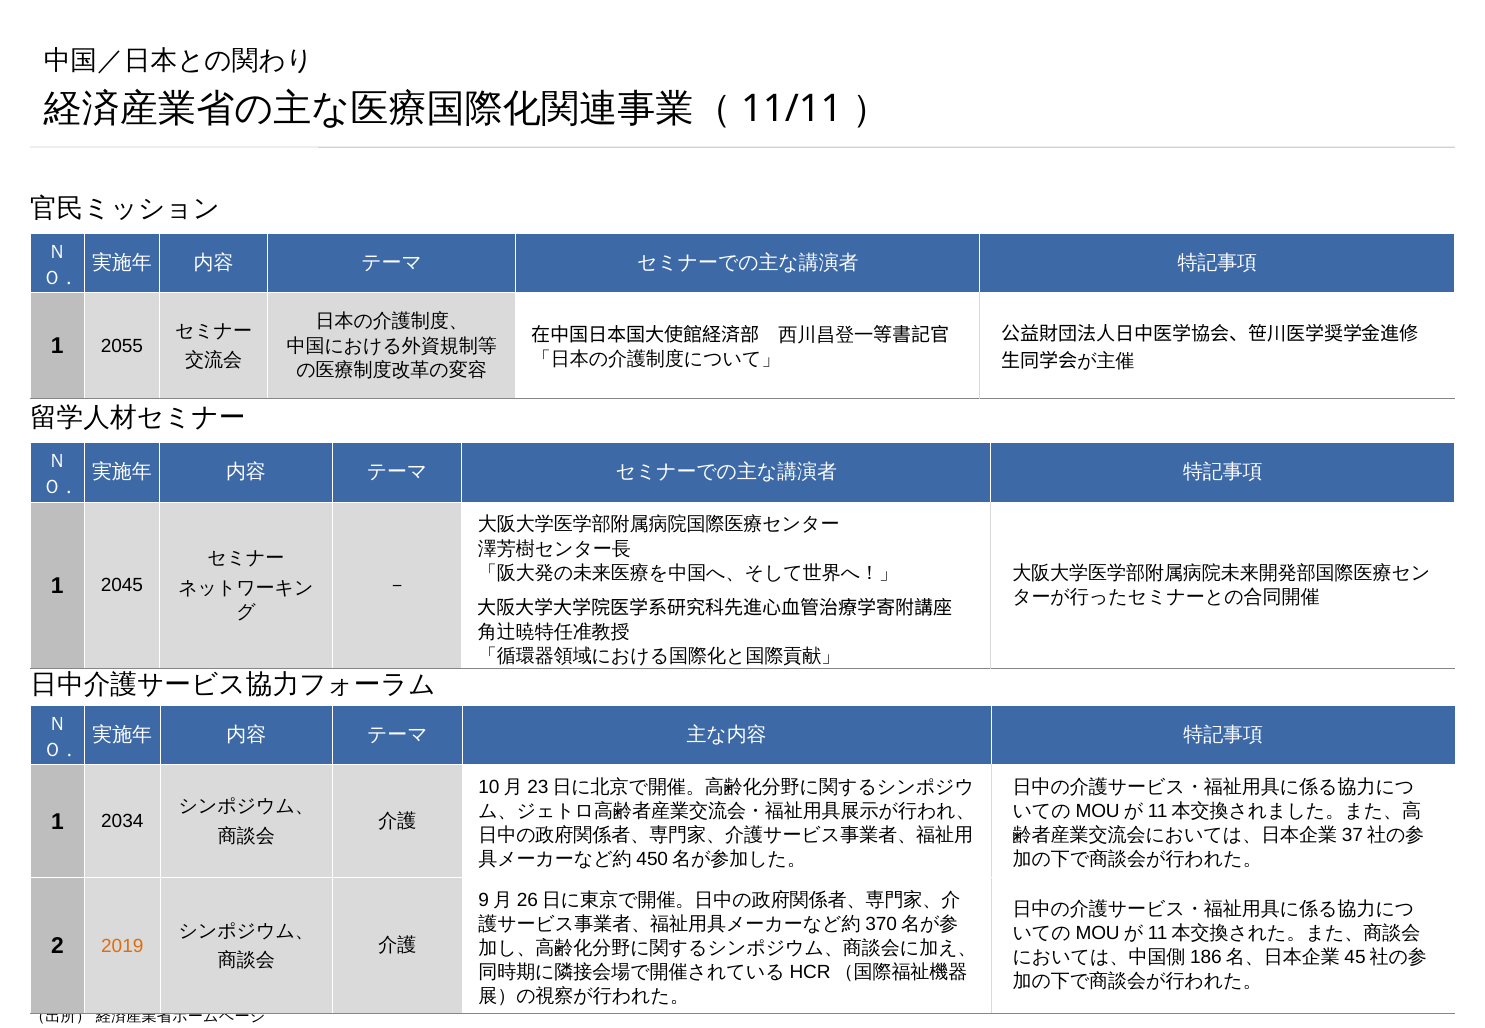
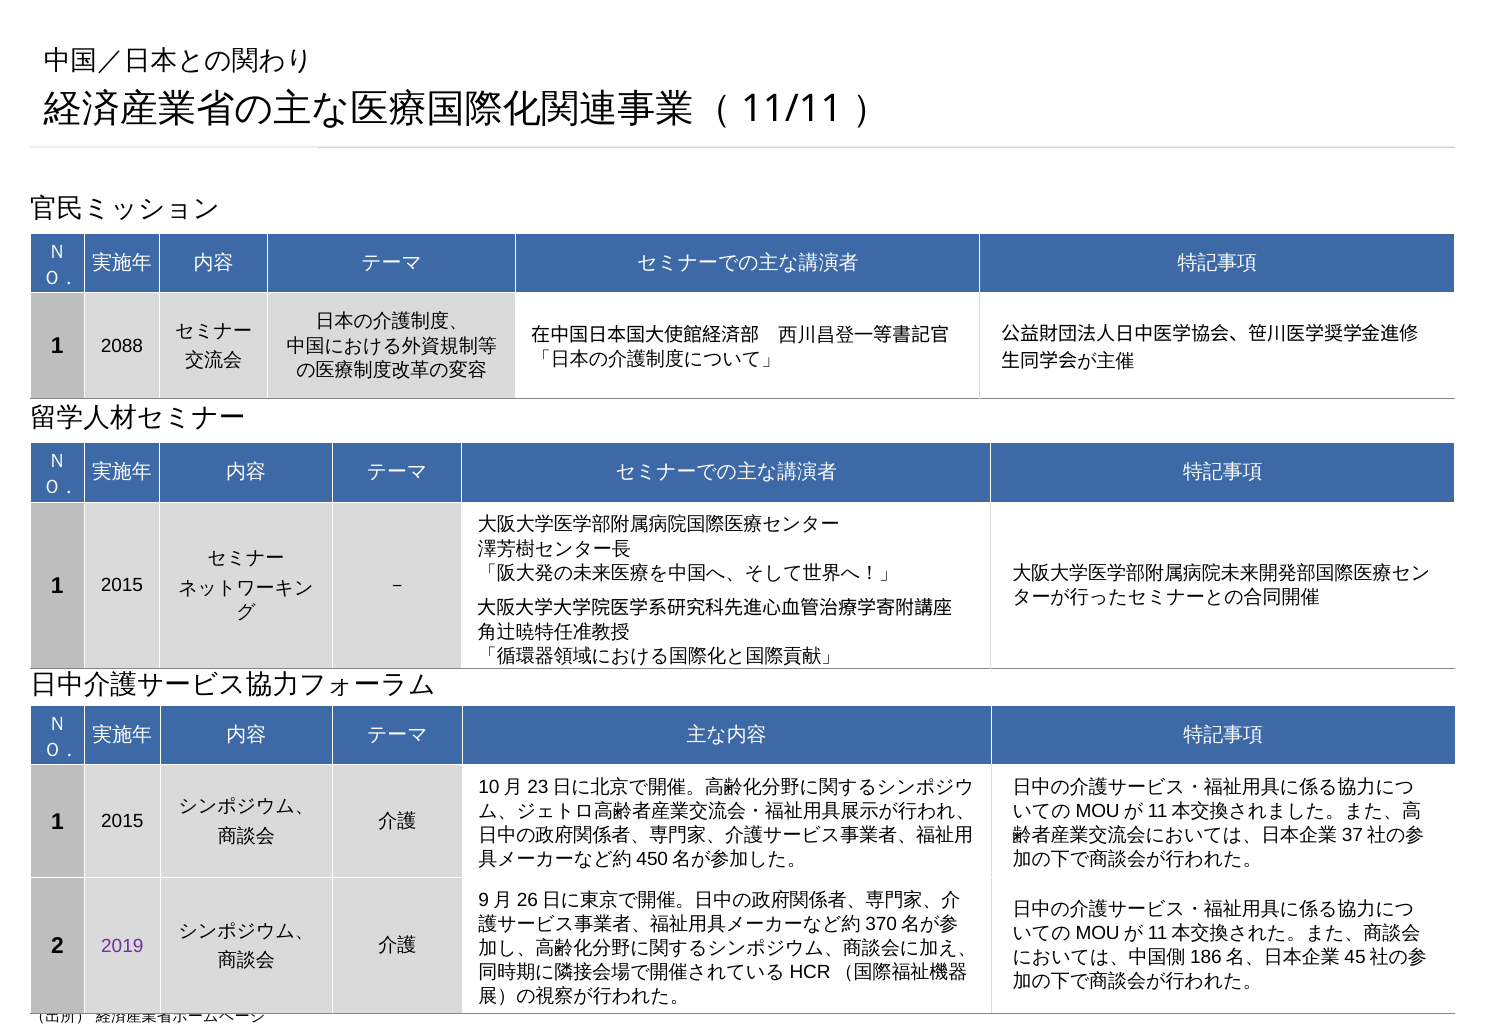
2055: 2055 -> 2088 (122, 346)
2045: 2045 -> 2015 (122, 586)
2034: 2034 -> 2015 (122, 821)
2019 colour: orange -> purple (122, 946)
